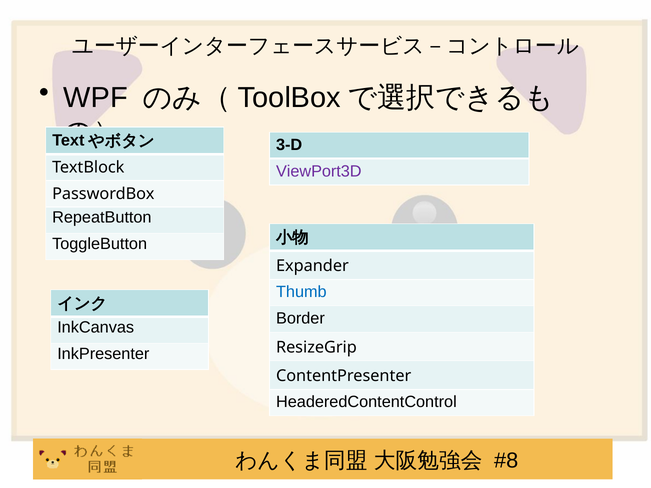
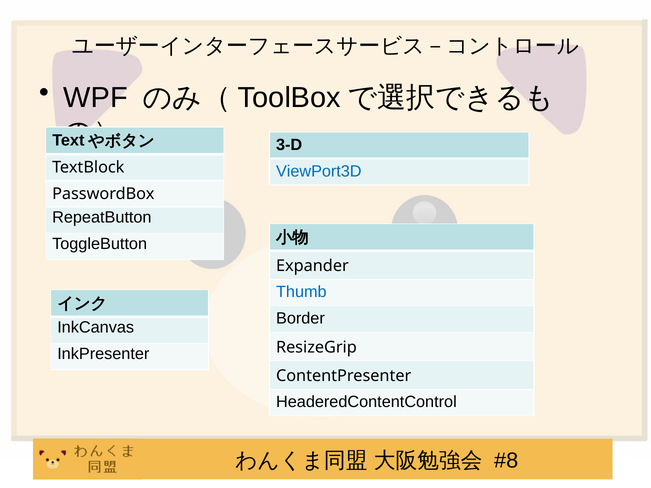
ViewPort3D colour: purple -> blue (319, 171)
